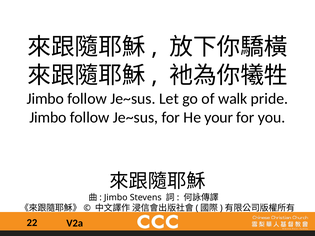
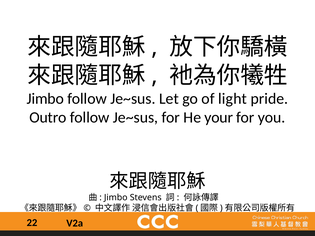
walk: walk -> light (233, 99)
Jimbo: Jimbo -> Outro (48, 118)
